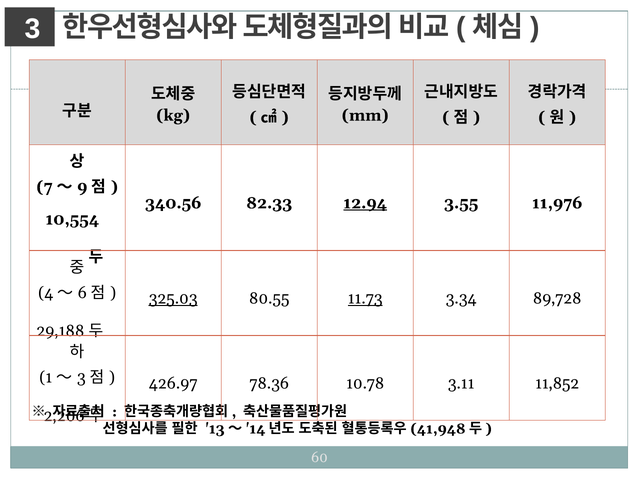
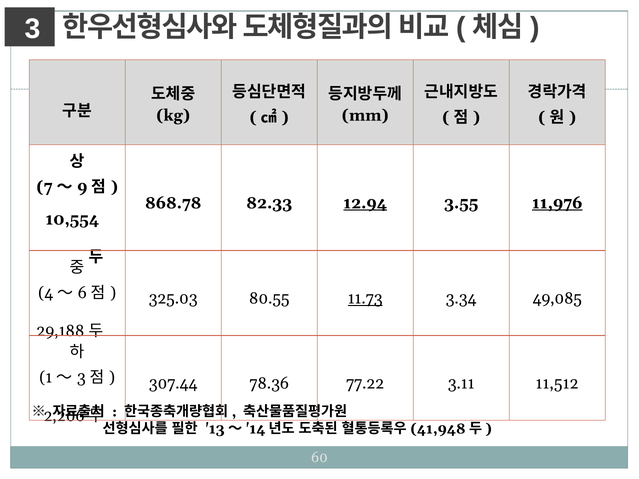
340.56: 340.56 -> 868.78 (173, 203)
11,976 underline: none -> present (557, 203)
325.03 underline: present -> none (173, 299)
89,728: 89,728 -> 49,085 (557, 299)
426.97: 426.97 -> 307.44 (173, 383)
10.78: 10.78 -> 77.22 (365, 383)
11,852: 11,852 -> 11,512 (557, 383)
